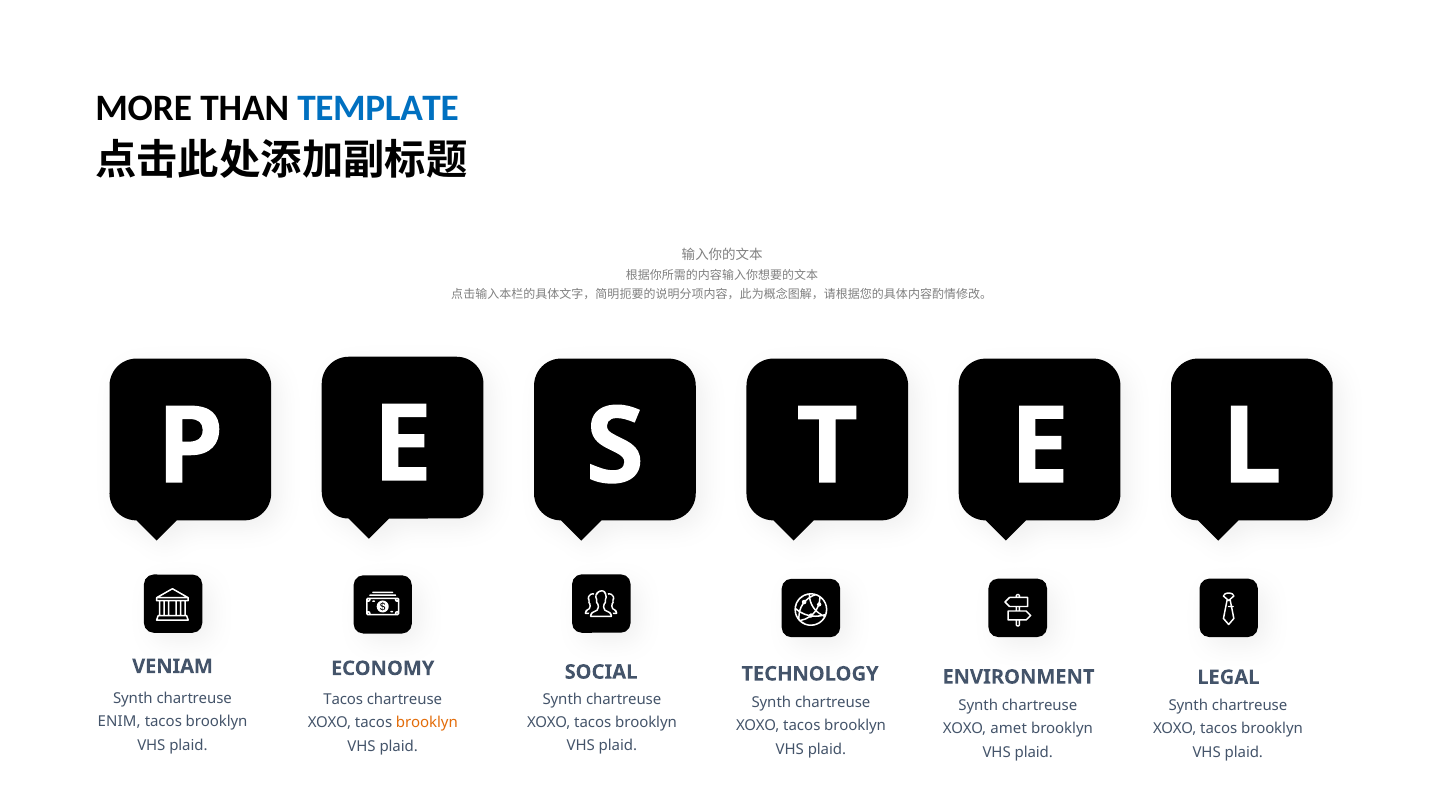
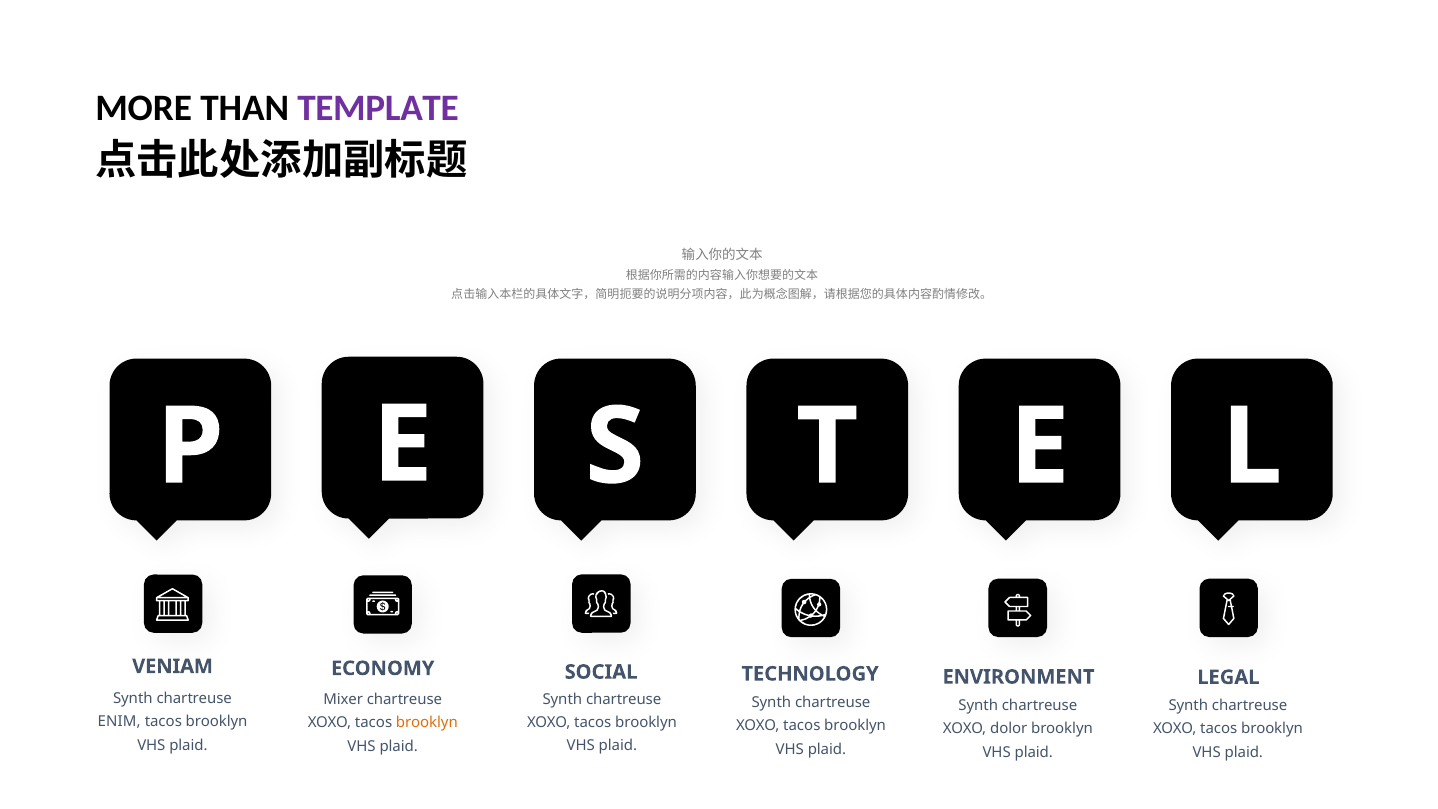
TEMPLATE colour: blue -> purple (378, 108)
Tacos: Tacos -> Mixer (343, 699)
amet: amet -> dolor (1009, 729)
